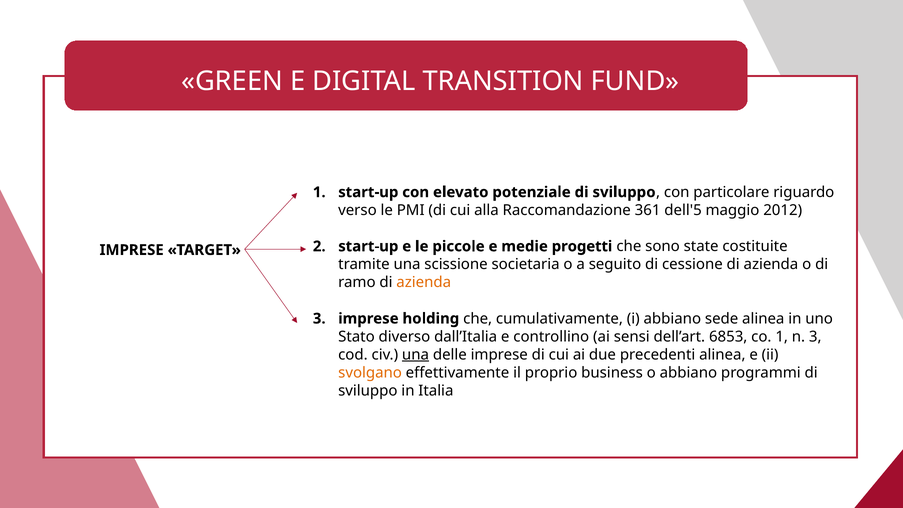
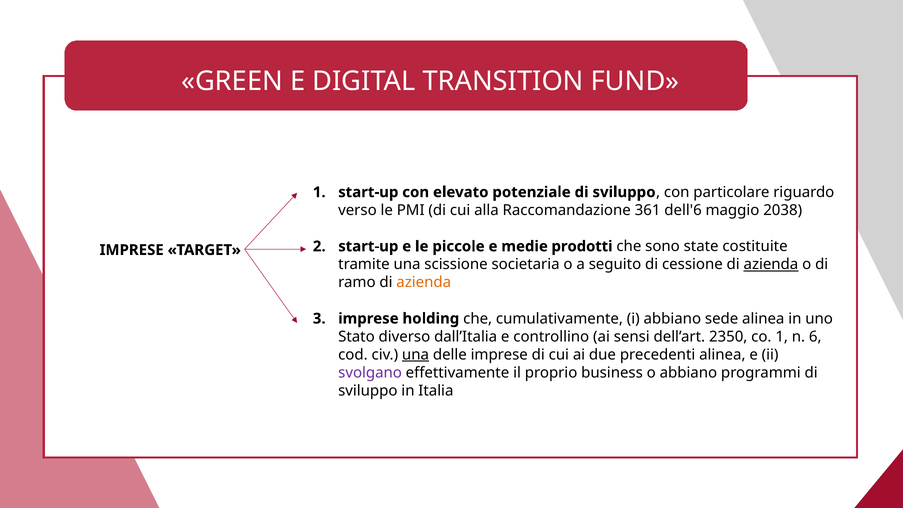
dell'5: dell'5 -> dell'6 (683, 210)
2012: 2012 -> 2038 (783, 210)
progetti: progetti -> prodotti (582, 246)
azienda underline: none -> present (771, 264)
6853: 6853 -> 2350 (728, 337)
n 3: 3 -> 6 (815, 337)
svolgano colour: orange -> purple (370, 373)
